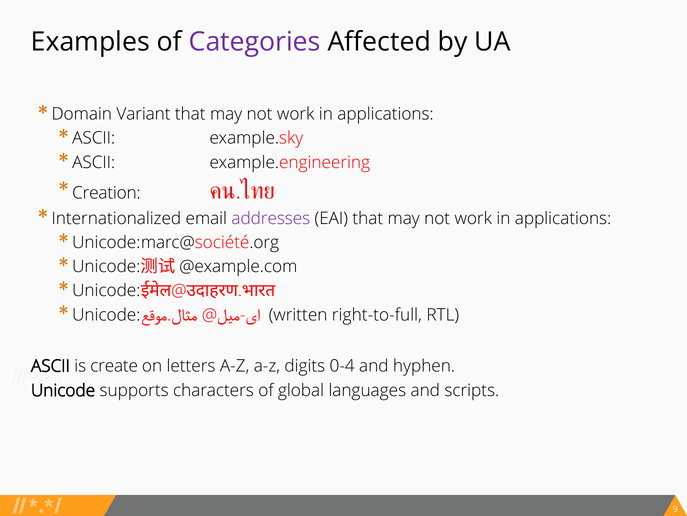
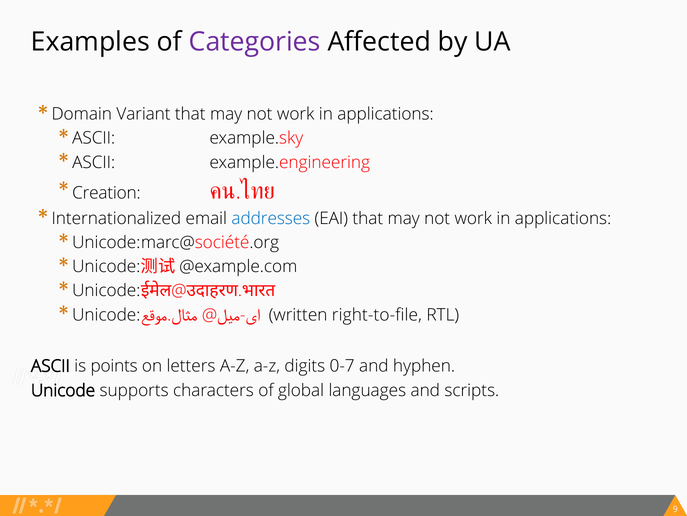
addresses colour: purple -> blue (271, 218)
right-to-full: right-to-full -> right-to-file (377, 314)
create: create -> points (114, 366)
0-4: 0-4 -> 0-7 (342, 366)
